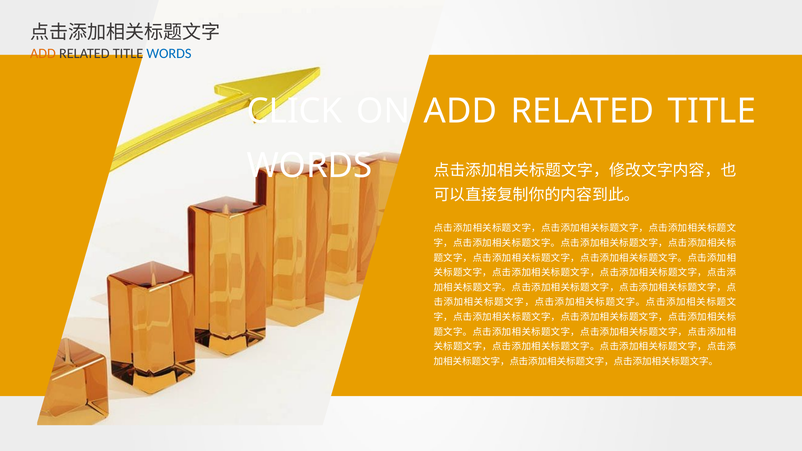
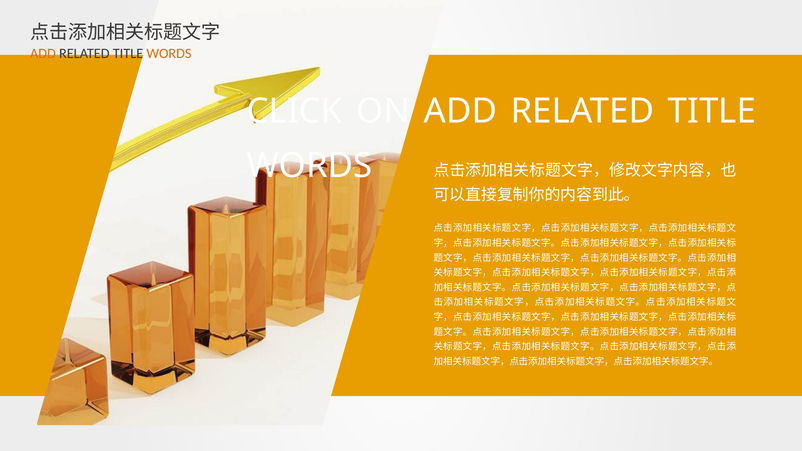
WORDS colour: blue -> orange (169, 53)
